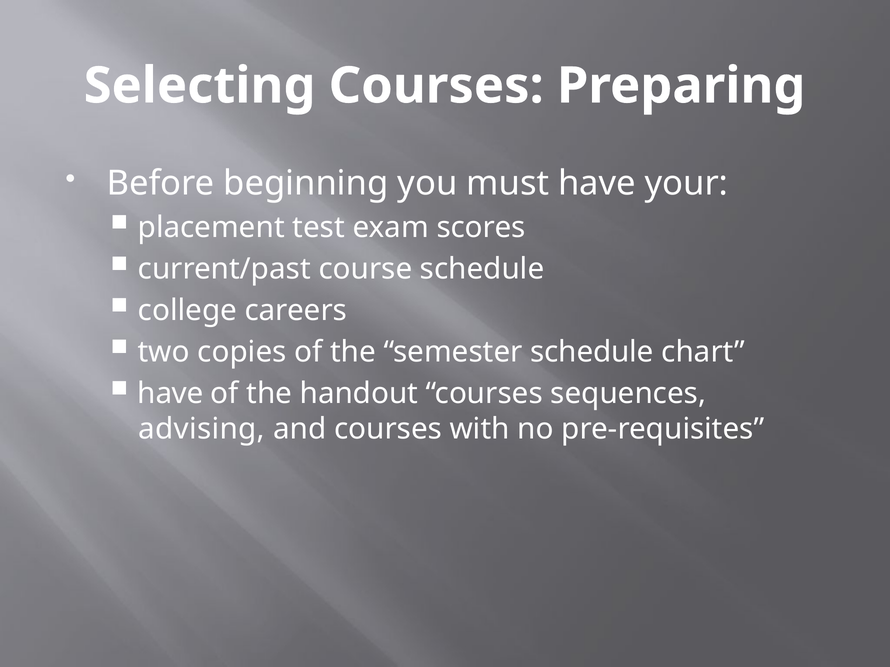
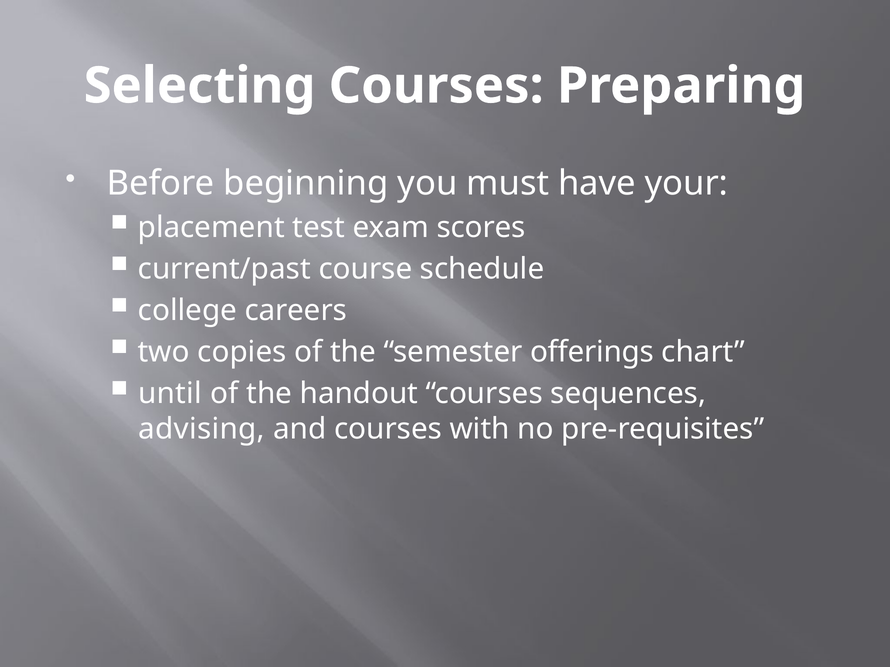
semester schedule: schedule -> offerings (592, 352)
have: have -> until (170, 394)
